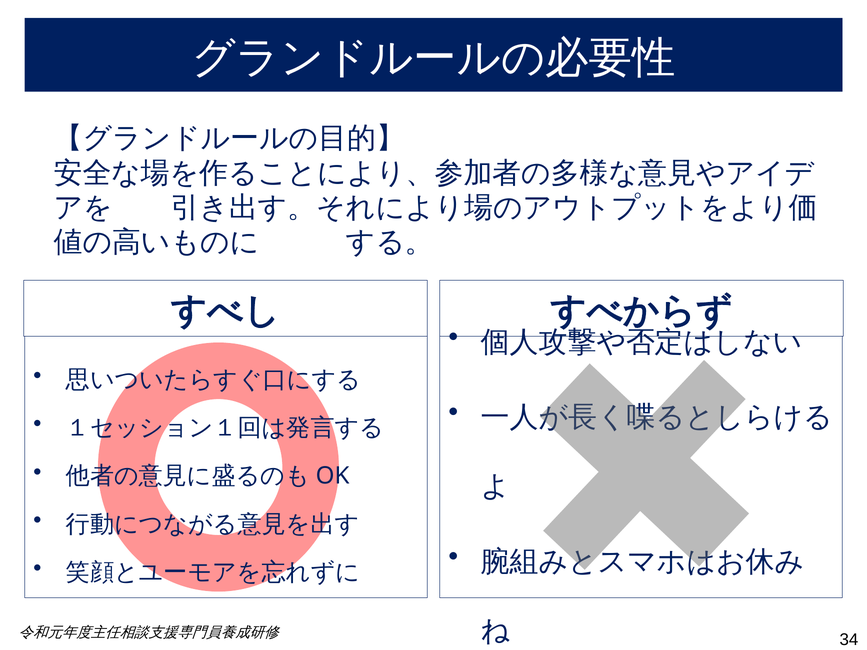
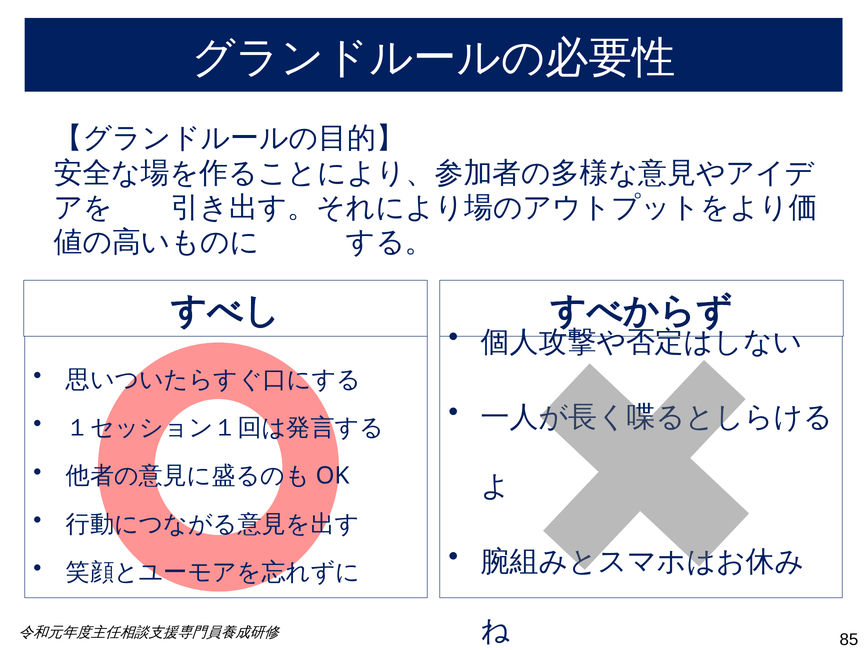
34: 34 -> 85 (849, 640)
